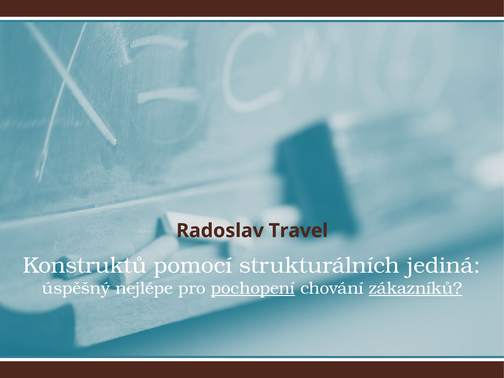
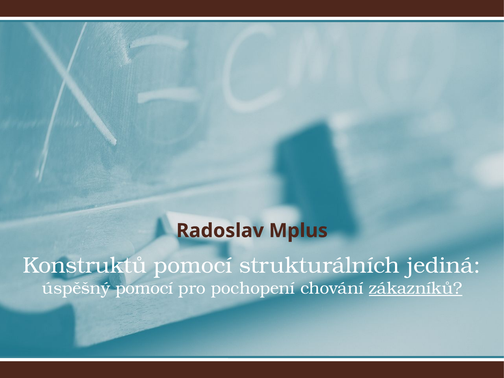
Travel: Travel -> Mplus (298, 231)
úspěšný nejlépe: nejlépe -> pomocí (144, 288)
pochopení underline: present -> none (253, 288)
